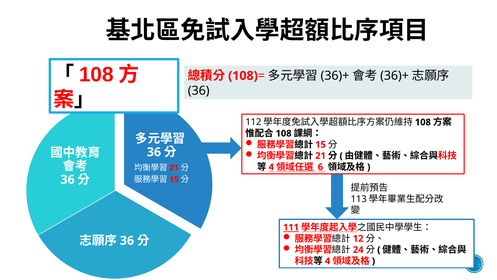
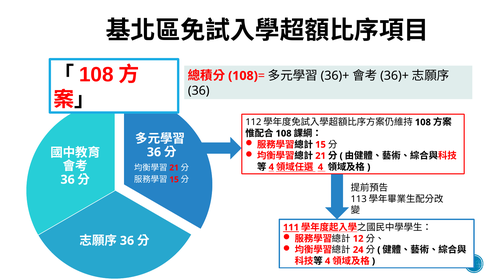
6: 6 -> 4 (320, 167)
